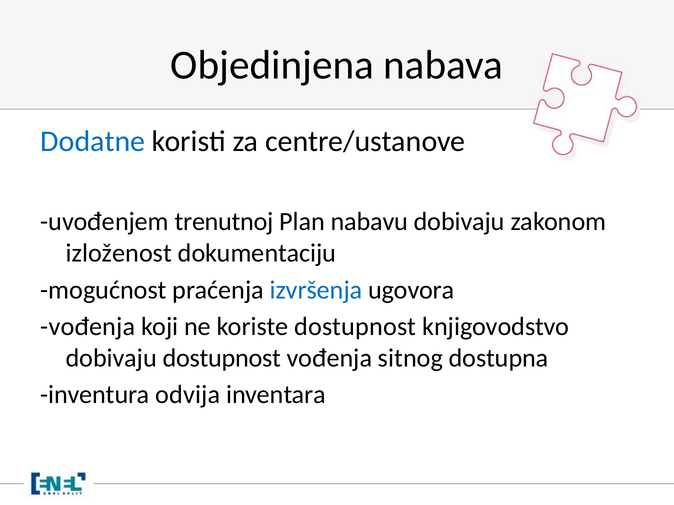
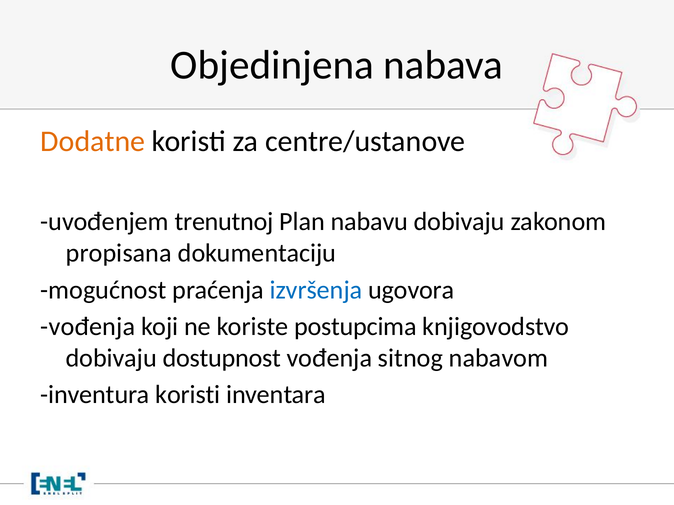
Dodatne colour: blue -> orange (93, 141)
izloženost: izloženost -> propisana (119, 254)
koriste dostupnost: dostupnost -> postupcima (355, 327)
dostupna: dostupna -> nabavom (498, 358)
inventura odvija: odvija -> koristi (188, 395)
